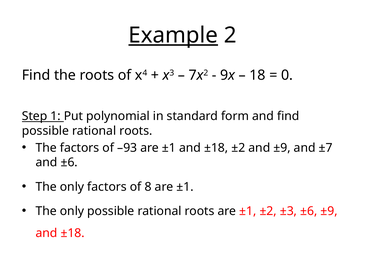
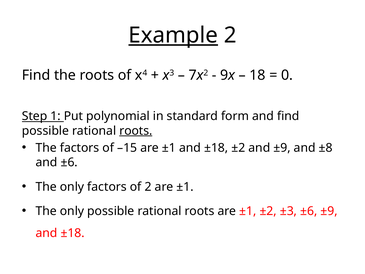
roots underline: none -> present (136, 131)
–93: –93 -> –15 (127, 148)
±7: ±7 -> ±8 (326, 148)
of 8: 8 -> 2 (148, 187)
